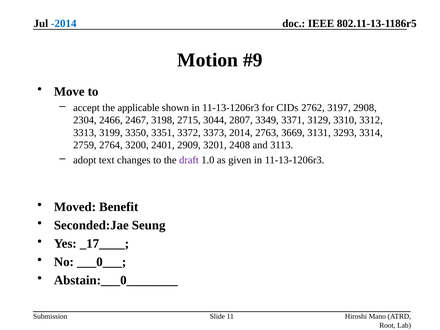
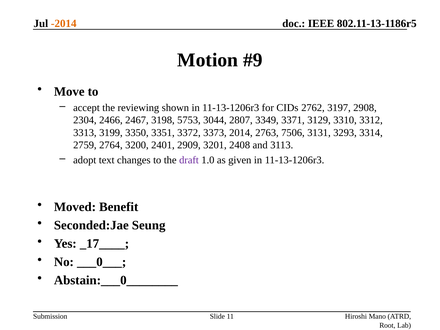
-2014 colour: blue -> orange (64, 23)
applicable: applicable -> reviewing (138, 108)
2715: 2715 -> 5753 (189, 120)
3669: 3669 -> 7506 (293, 133)
